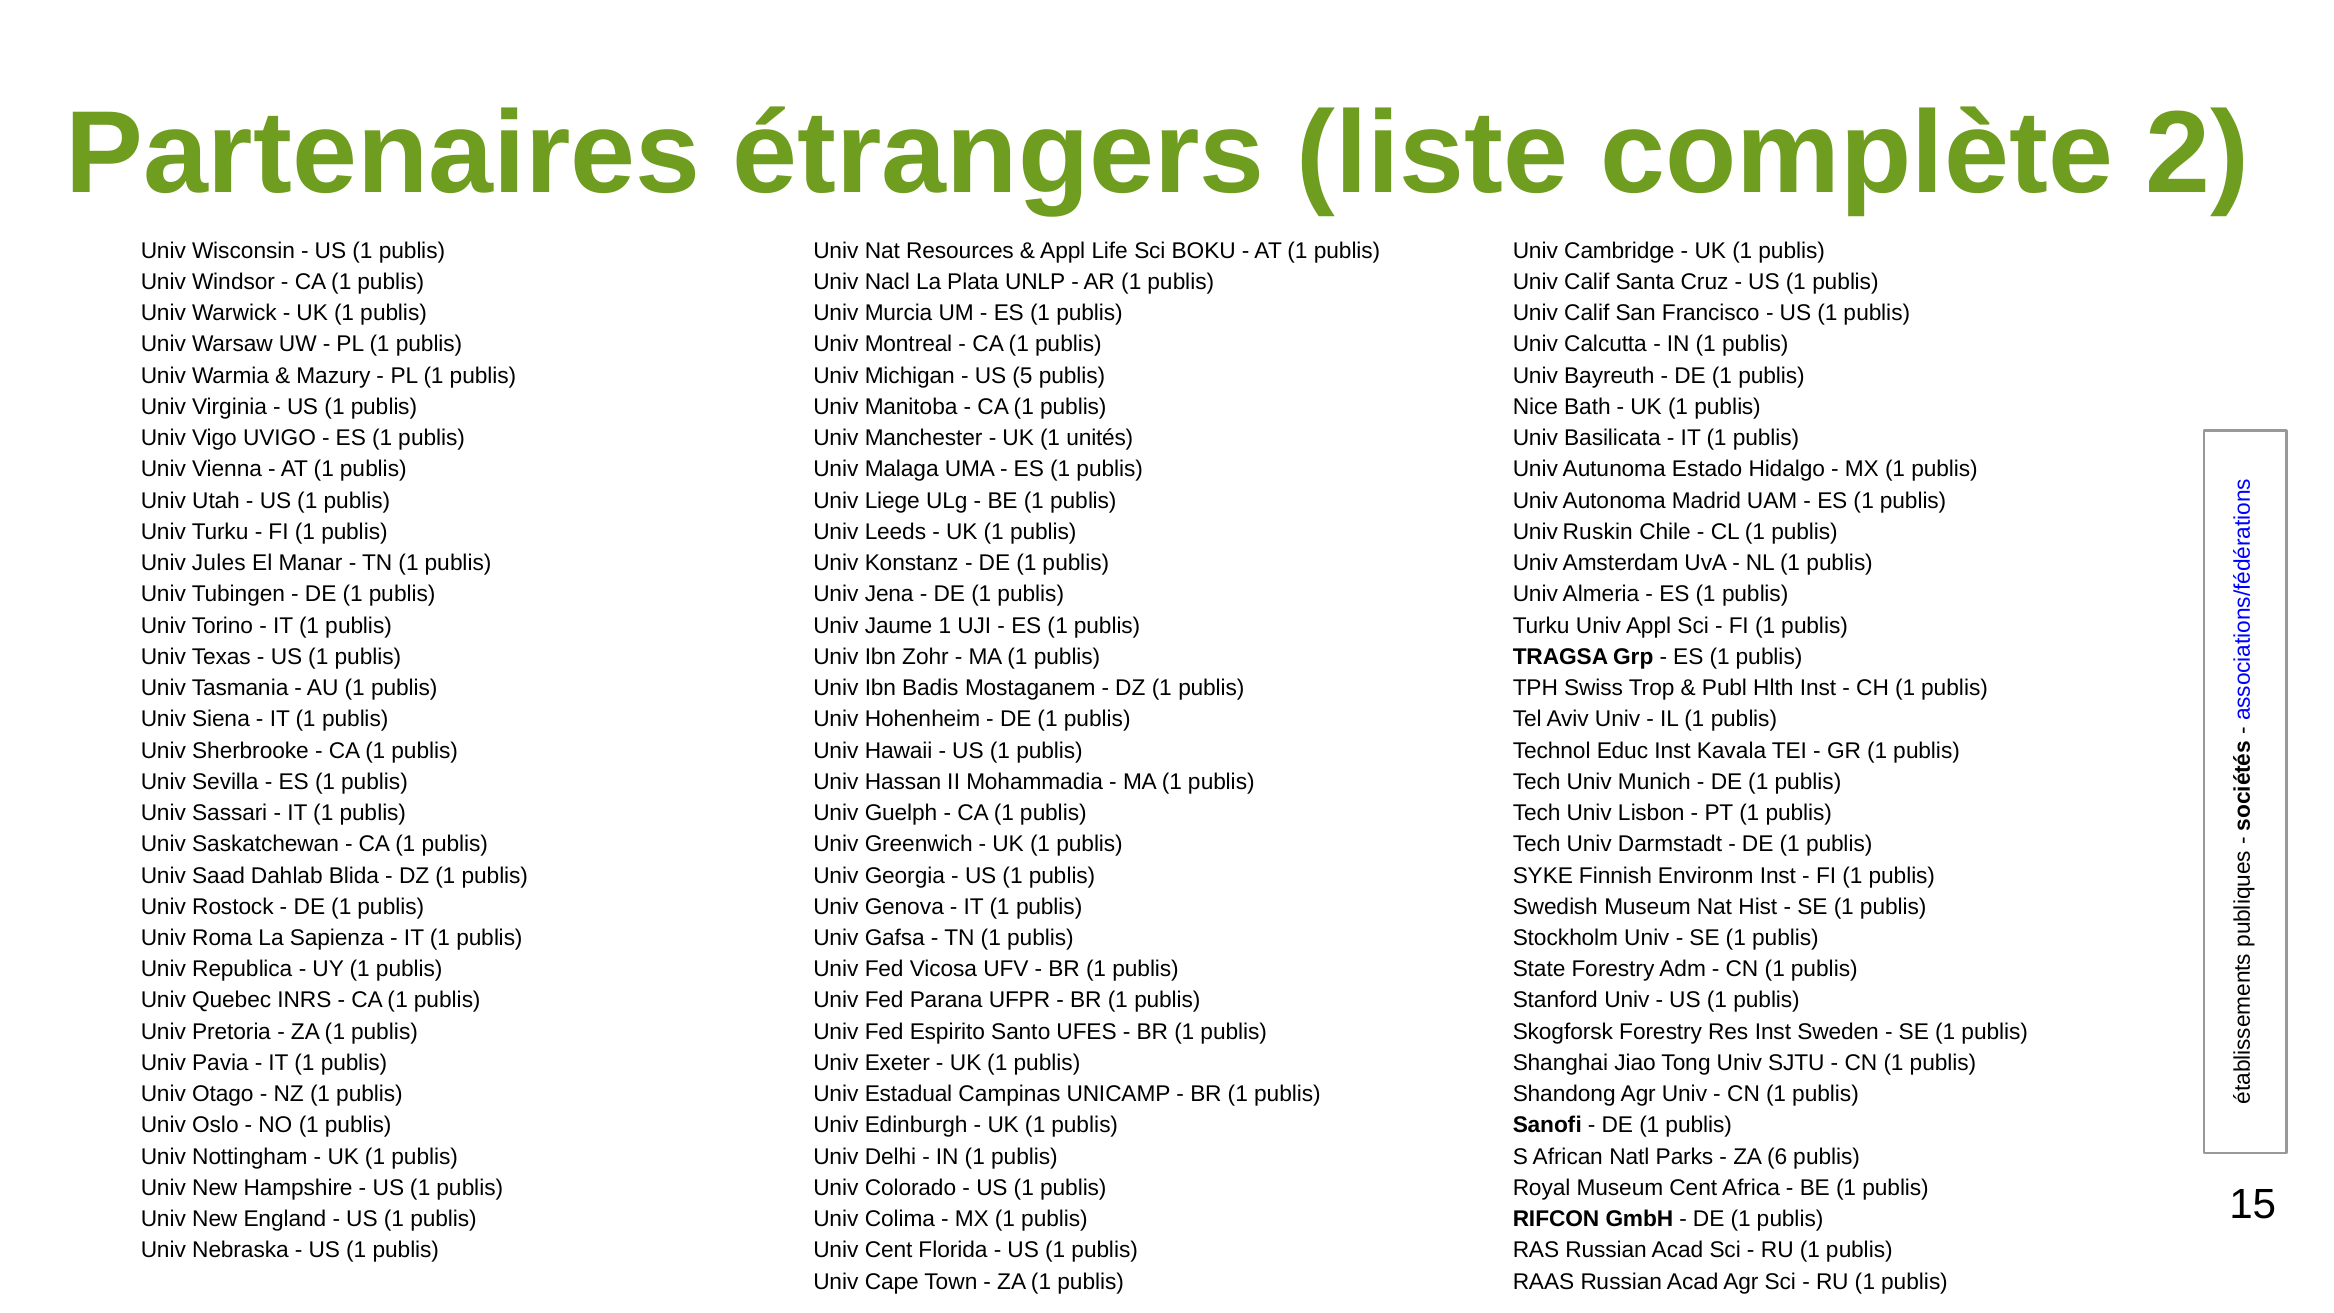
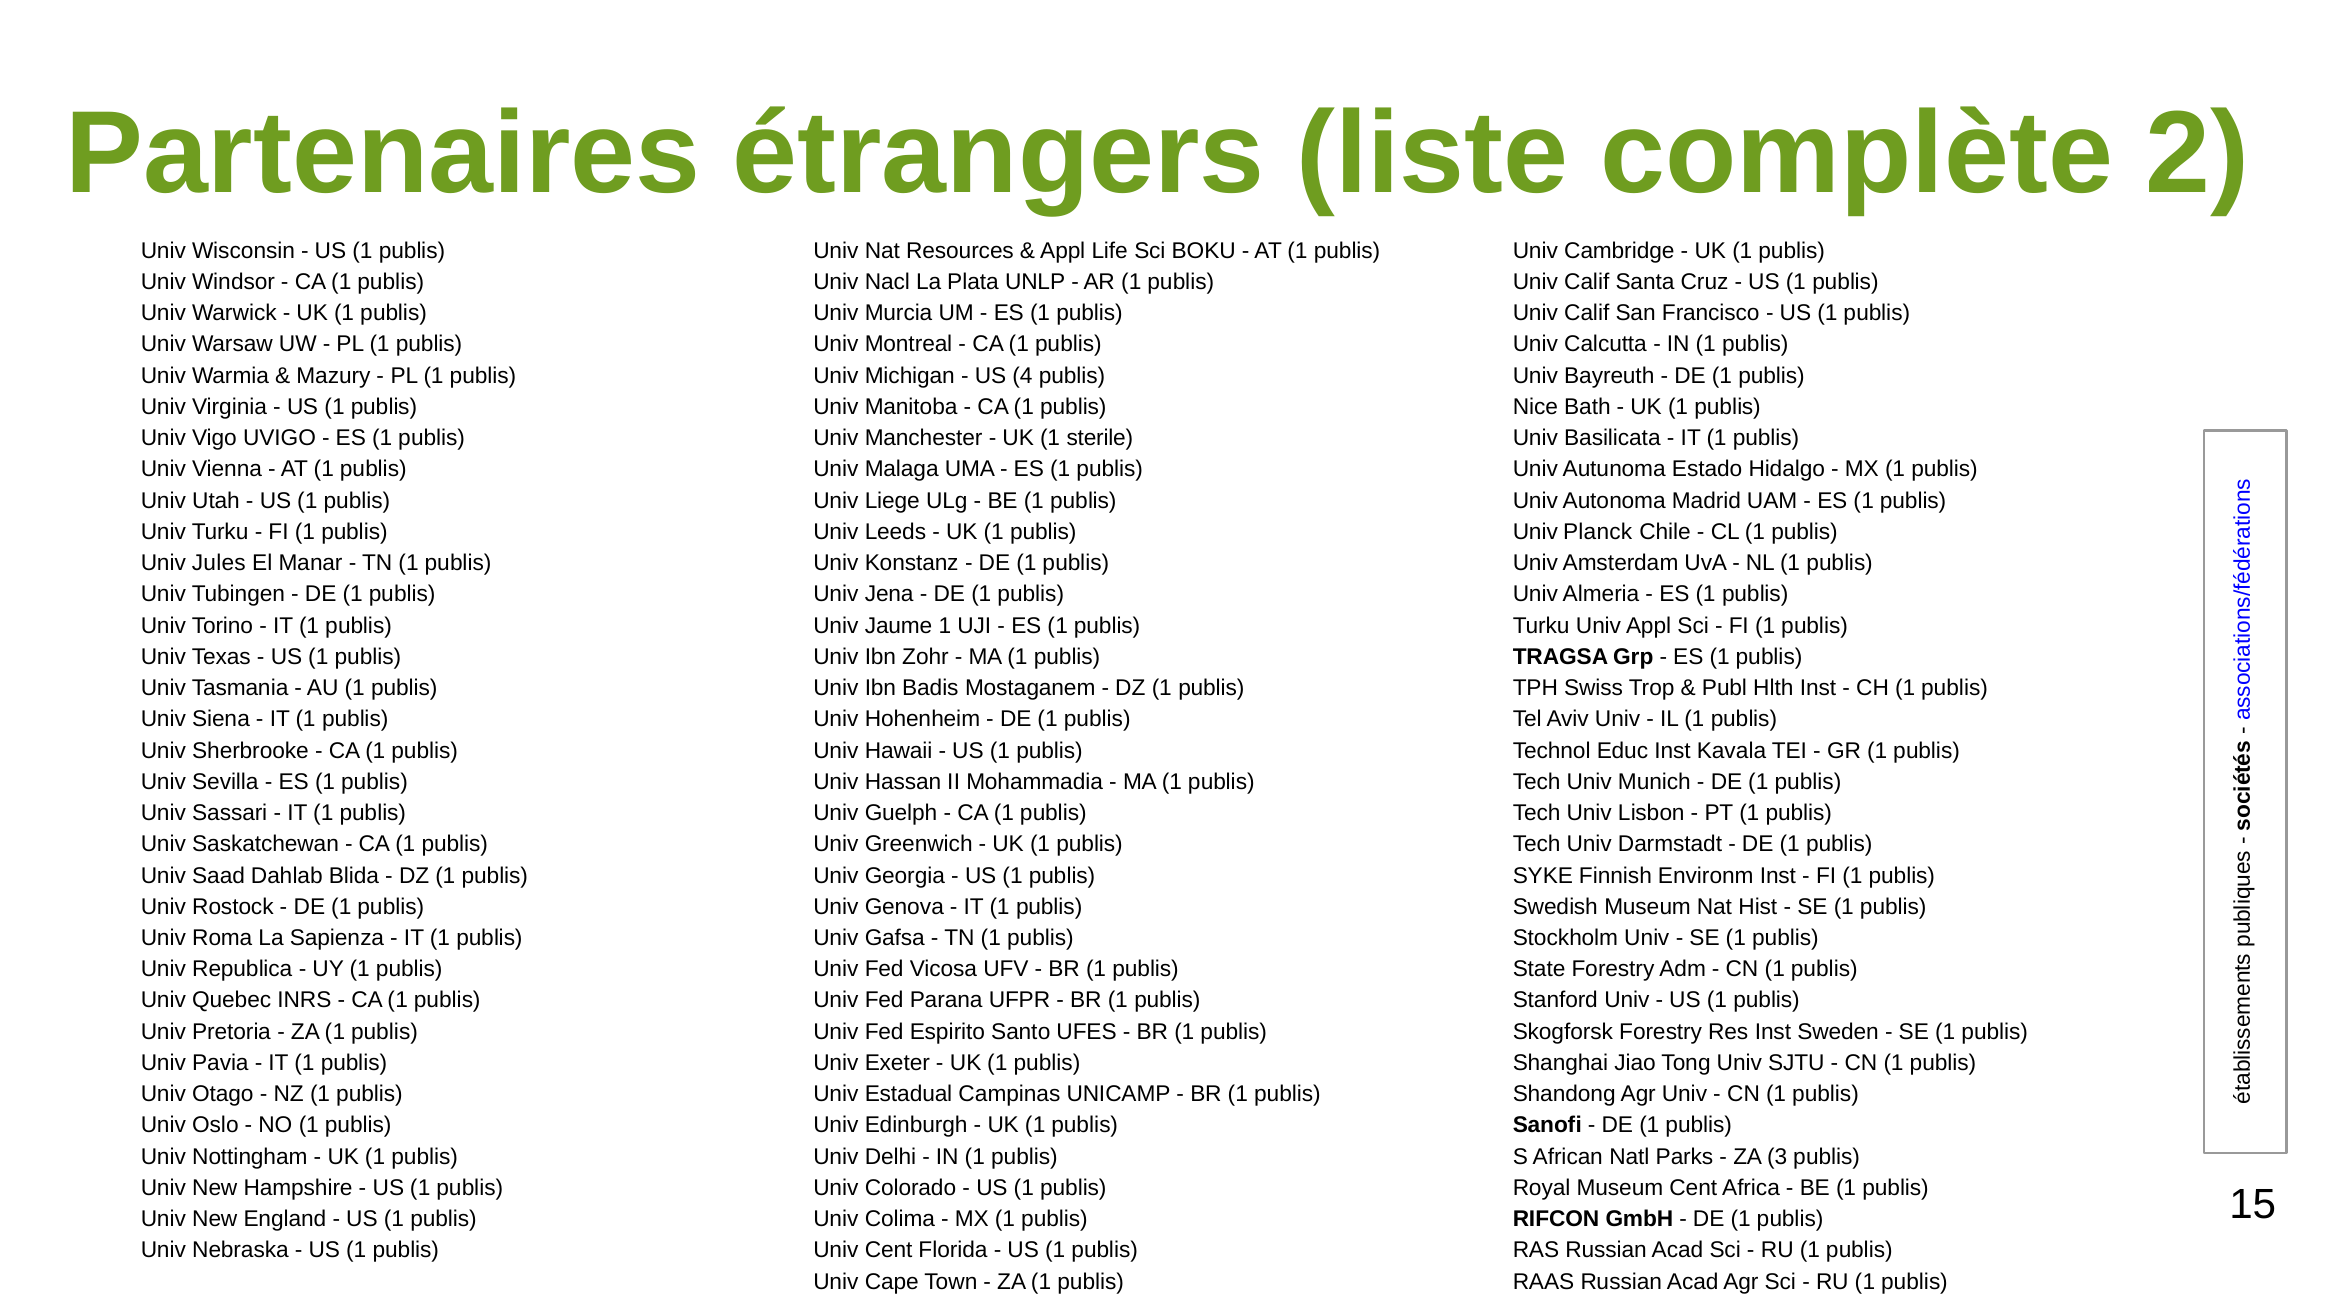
5: 5 -> 4 (1023, 376)
unités: unités -> sterile (1100, 438)
Ruskin: Ruskin -> Planck (1598, 532)
6: 6 -> 3 (1777, 1157)
